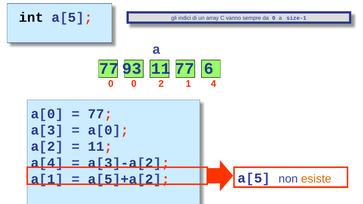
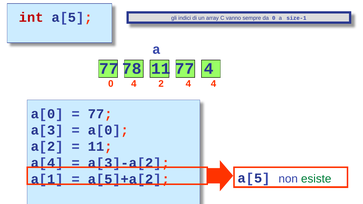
int colour: black -> red (31, 17)
93: 93 -> 78 (132, 69)
77 6: 6 -> 4 (209, 69)
0 0: 0 -> 4 (134, 84)
2 1: 1 -> 4 (188, 84)
esiste colour: orange -> green (316, 179)
